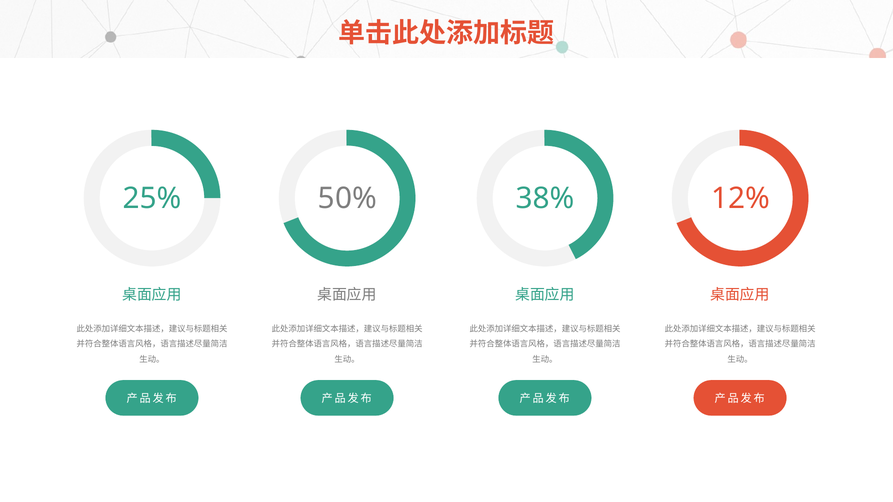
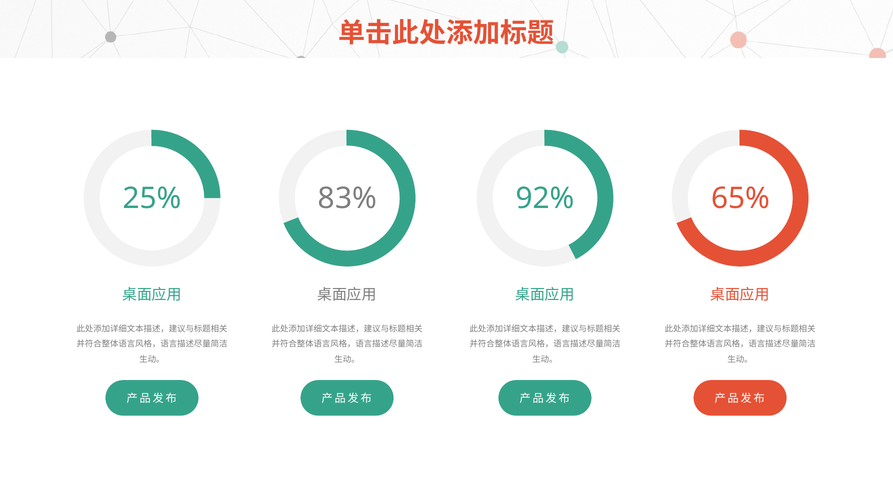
50%: 50% -> 83% (347, 199)
38%: 38% -> 92% (545, 199)
12%: 12% -> 65% (740, 199)
